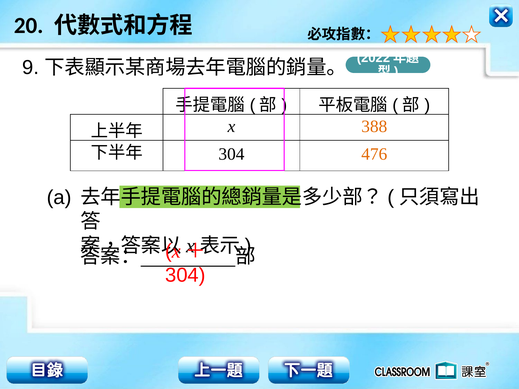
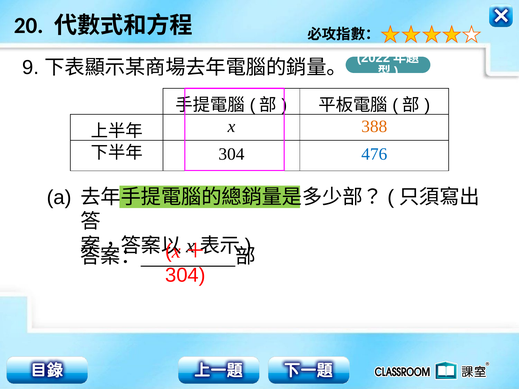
476 colour: orange -> blue (374, 154)
